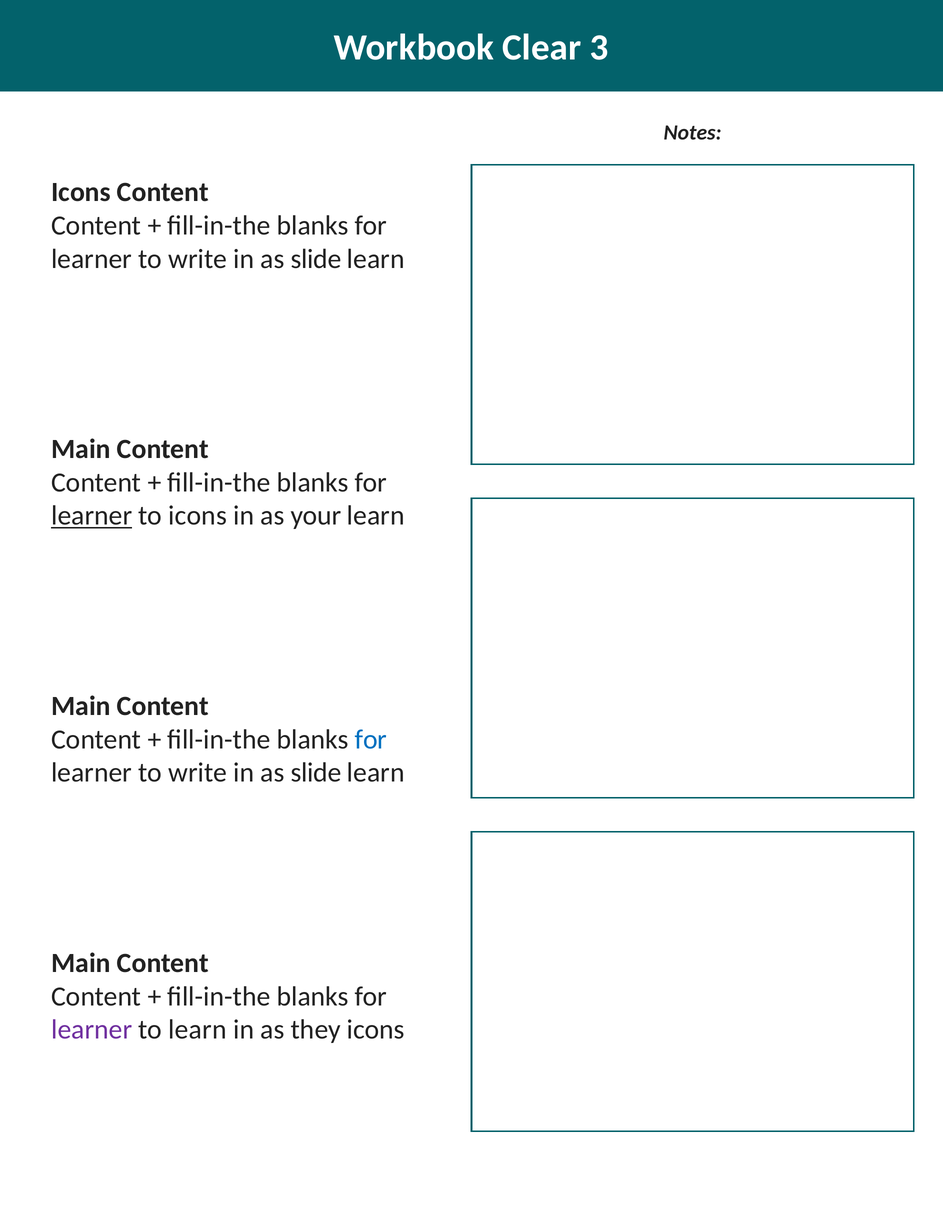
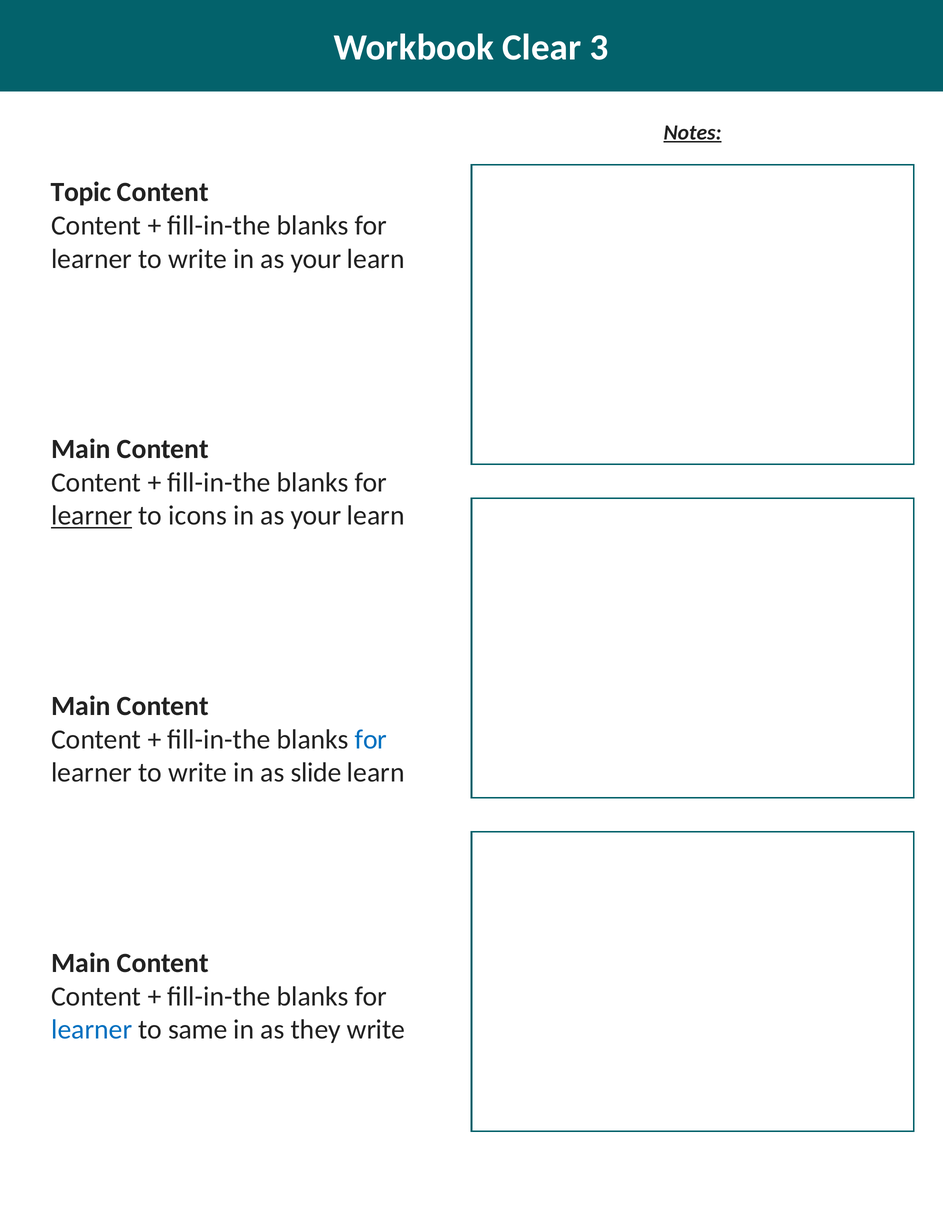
Notes underline: none -> present (693, 132)
Icons: Icons -> Topic (81, 192)
slide: slide -> your (316, 259)
learner colour: purple -> blue (92, 1029)
to learn: learn -> same (198, 1029)
they icons: icons -> write (376, 1029)
